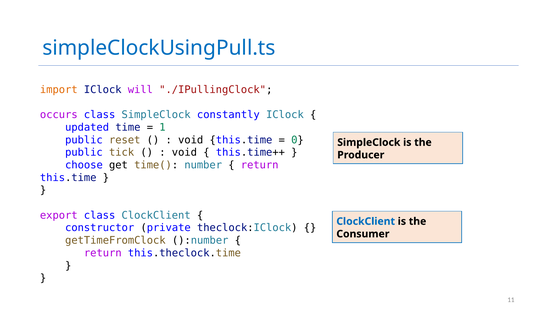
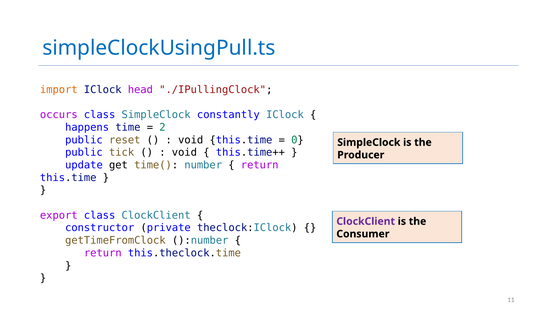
will: will -> head (140, 90)
updated: updated -> happens (87, 127)
1: 1 -> 2 (162, 127)
choose: choose -> update (84, 165)
ClockClient colour: blue -> purple (366, 221)
